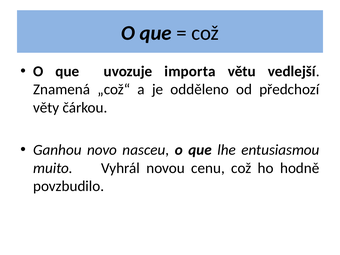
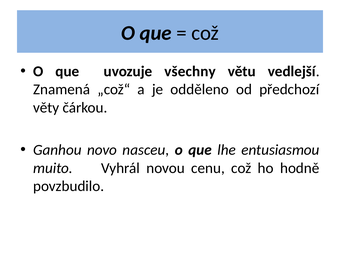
importa: importa -> všechny (190, 71)
